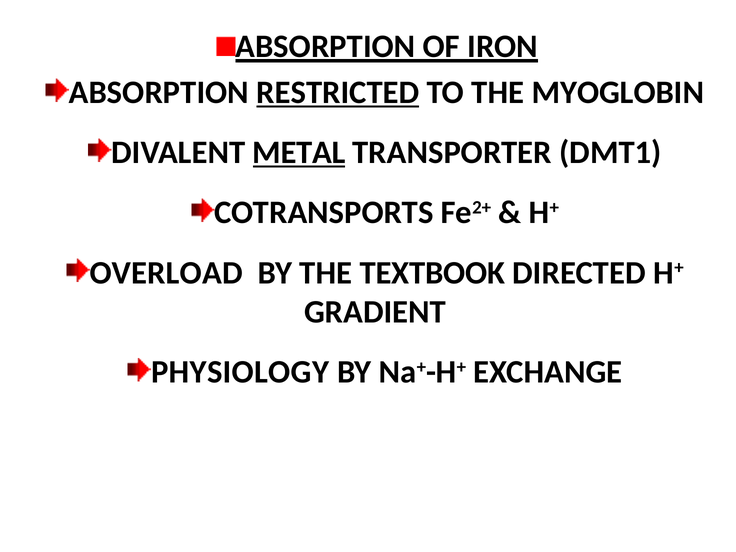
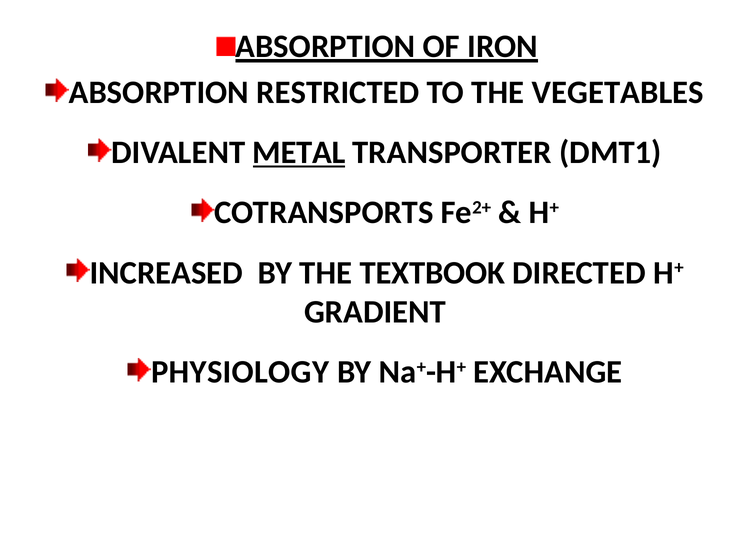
RESTRICTED underline: present -> none (338, 92)
MYOGLOBIN: MYOGLOBIN -> VEGETABLES (618, 92)
OVERLOAD: OVERLOAD -> INCREASED (166, 273)
